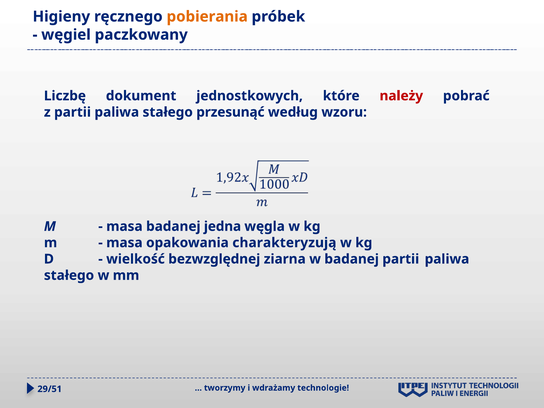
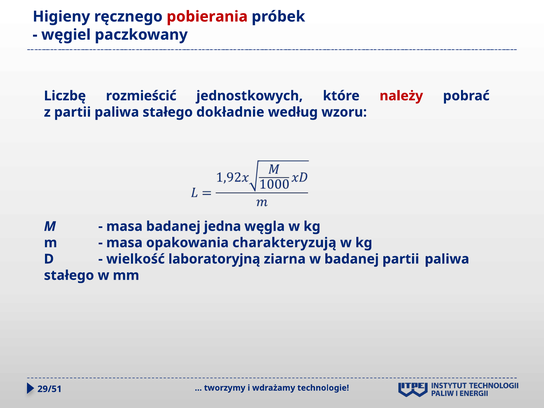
pobierania colour: orange -> red (207, 17)
dokument: dokument -> rozmieścić (141, 96)
przesunąć: przesunąć -> dokładnie (230, 112)
bezwzględnej: bezwzględnej -> laboratoryjną (214, 259)
